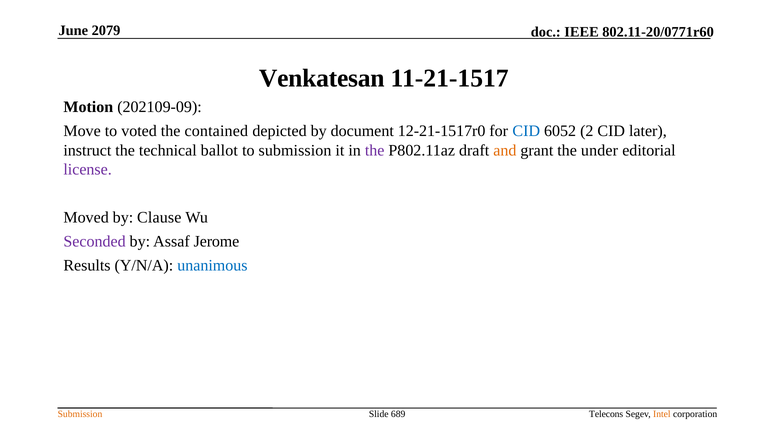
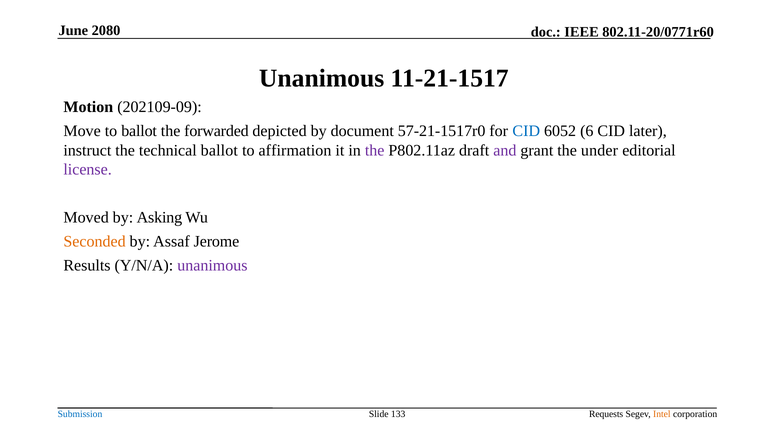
2079: 2079 -> 2080 (106, 31)
Venkatesan: Venkatesan -> Unanimous (322, 79)
to voted: voted -> ballot (139, 131)
contained: contained -> forwarded (216, 131)
12-21-1517r0: 12-21-1517r0 -> 57-21-1517r0 (442, 131)
2: 2 -> 6 (587, 131)
to submission: submission -> affirmation (295, 150)
and colour: orange -> purple (505, 150)
Clause: Clause -> Asking (159, 218)
Seconded colour: purple -> orange (95, 242)
unanimous colour: blue -> purple (212, 266)
Submission colour: orange -> blue (80, 414)
689: 689 -> 133 (398, 414)
Telecons: Telecons -> Requests (606, 414)
